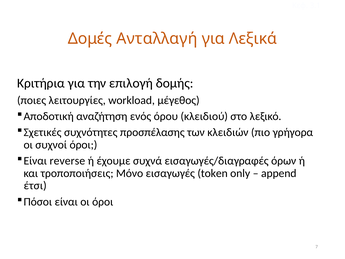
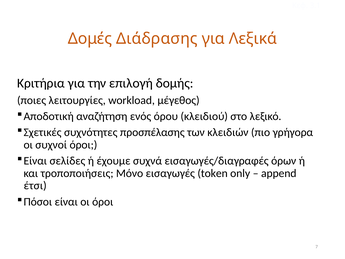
Ανταλλαγή: Ανταλλαγή -> Διάδρασης (157, 39)
reverse: reverse -> σελίδες (67, 161)
